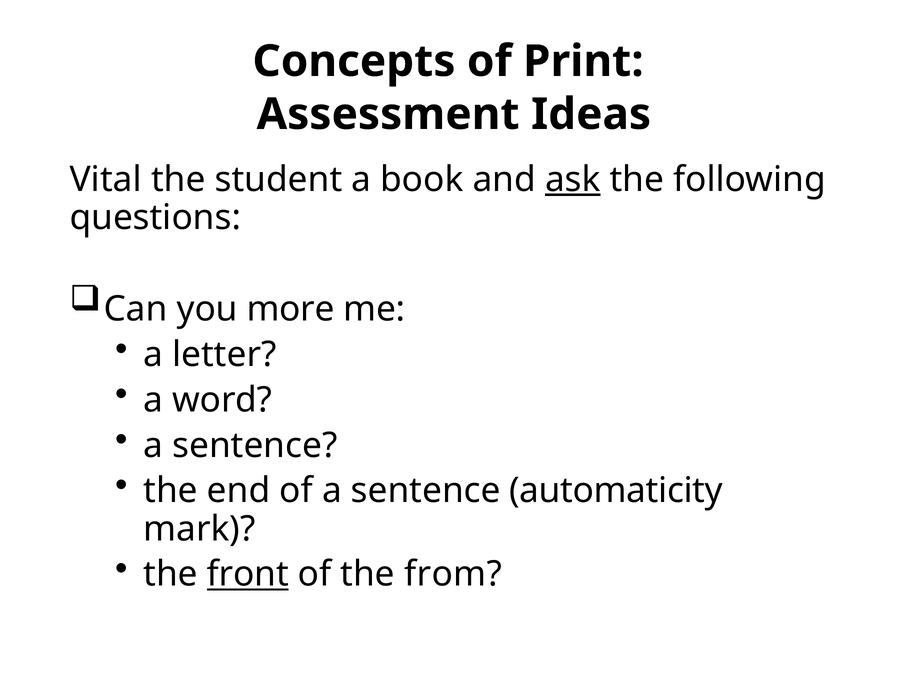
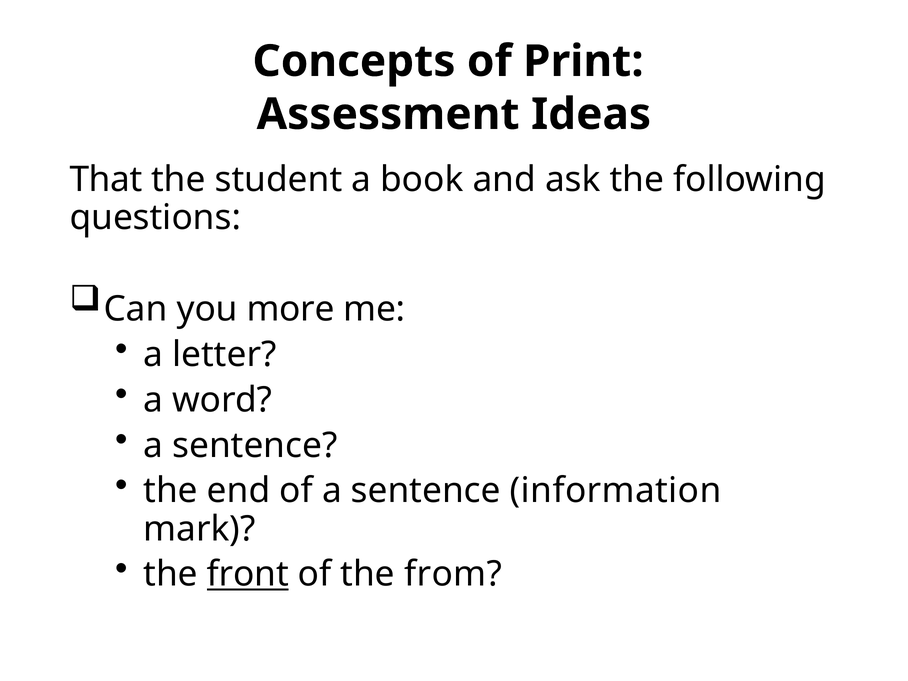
Vital: Vital -> That (106, 180)
ask underline: present -> none (573, 180)
automaticity: automaticity -> information (616, 491)
